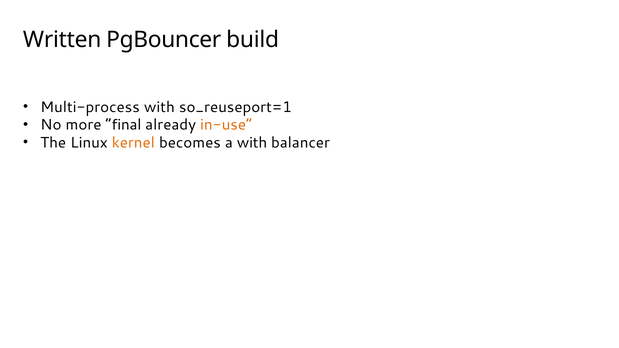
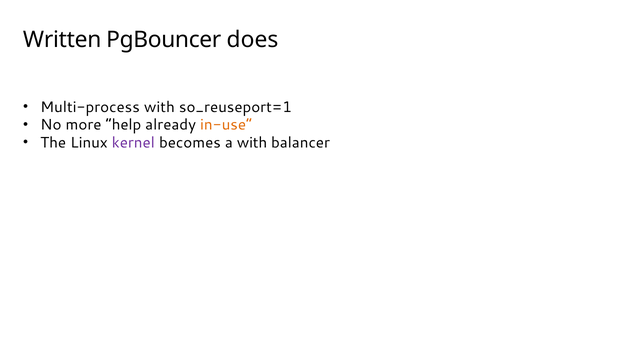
build: build -> does (252, 40)
final: final -> help (123, 125)
kernel colour: orange -> purple (133, 143)
